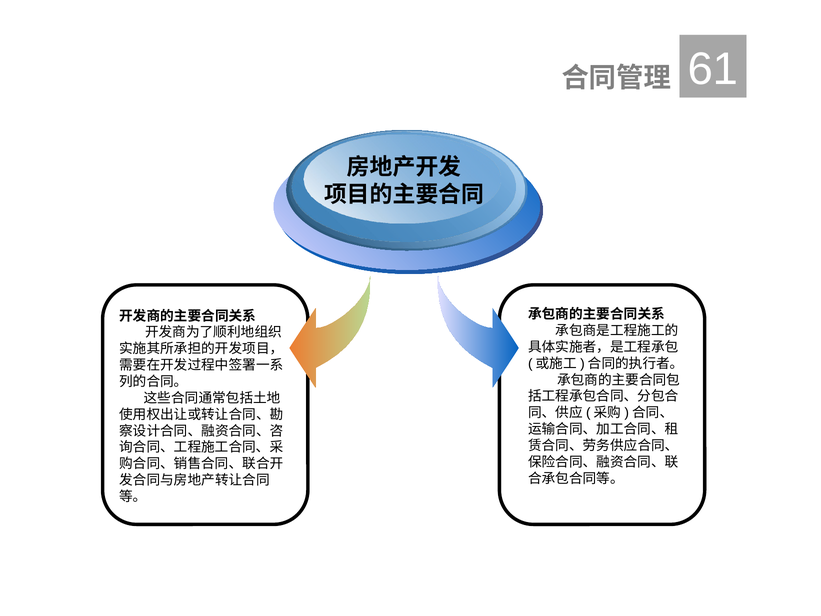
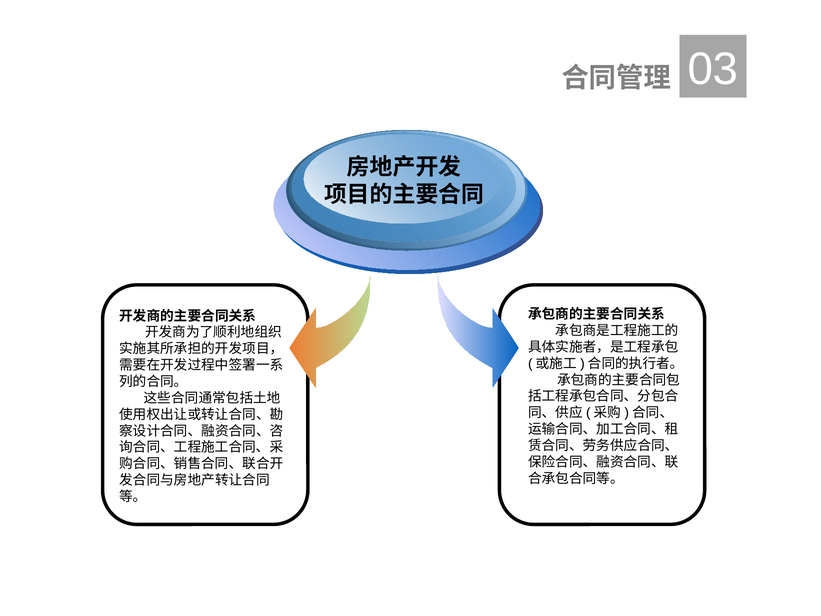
61: 61 -> 03 (713, 69)
